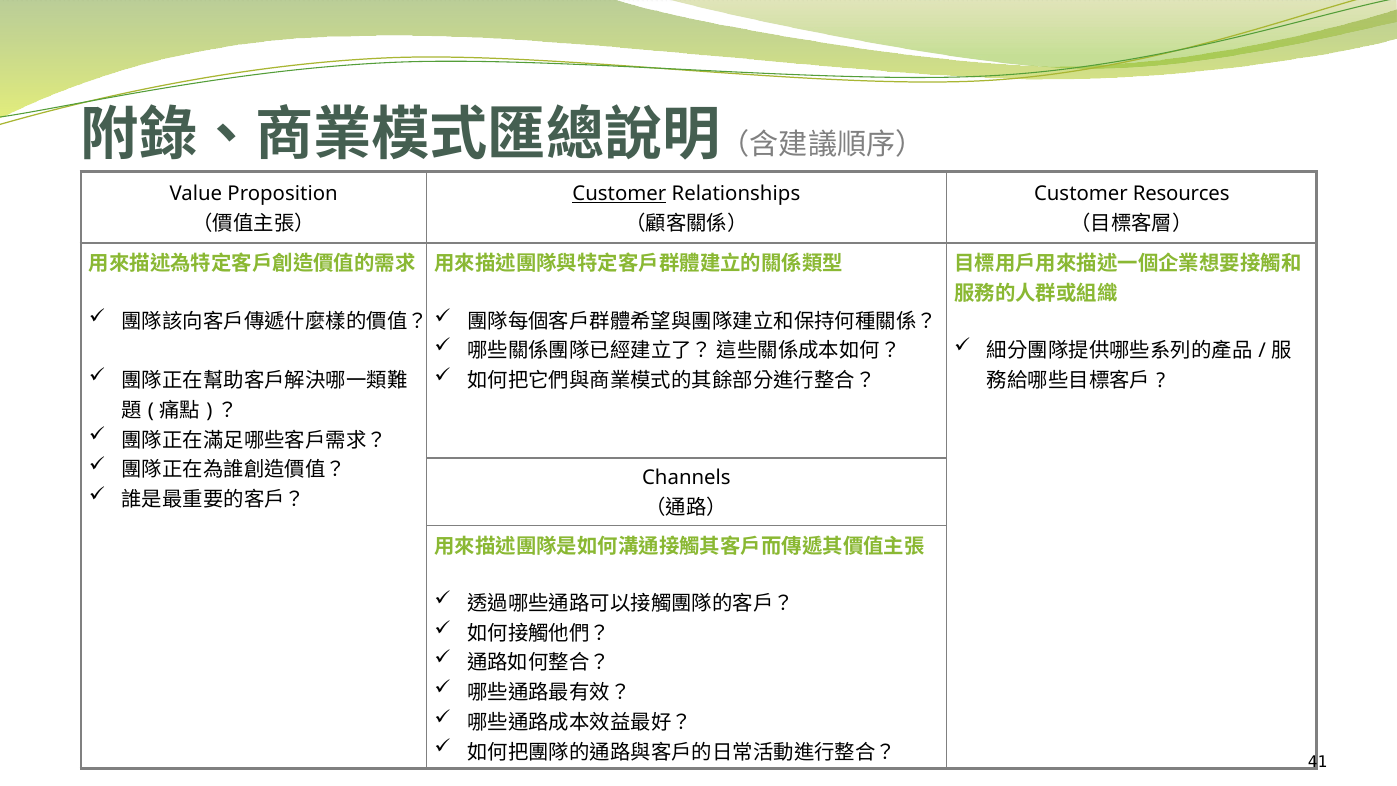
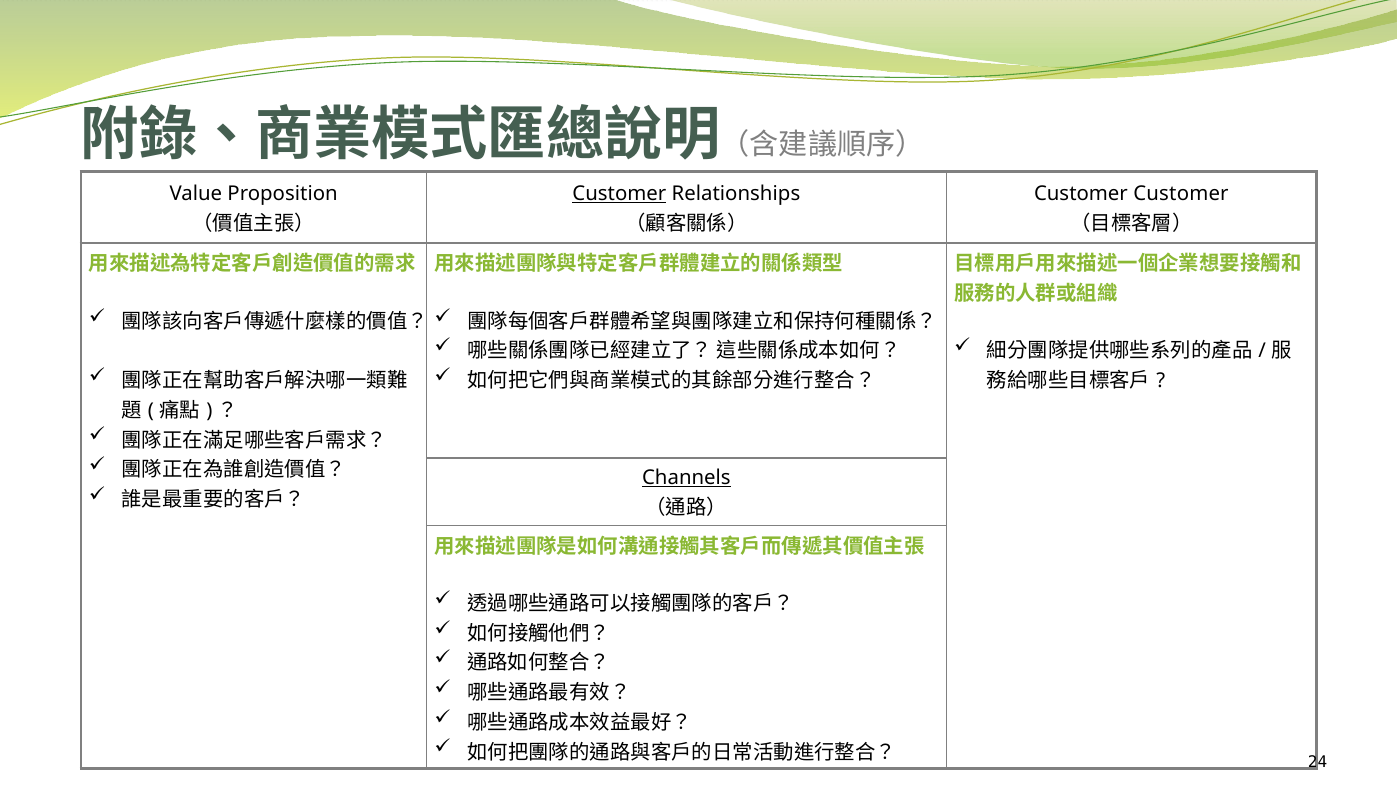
Customer Resources: Resources -> Customer (1181, 194)
Channels underline: none -> present (686, 478)
41: 41 -> 24 (1318, 762)
